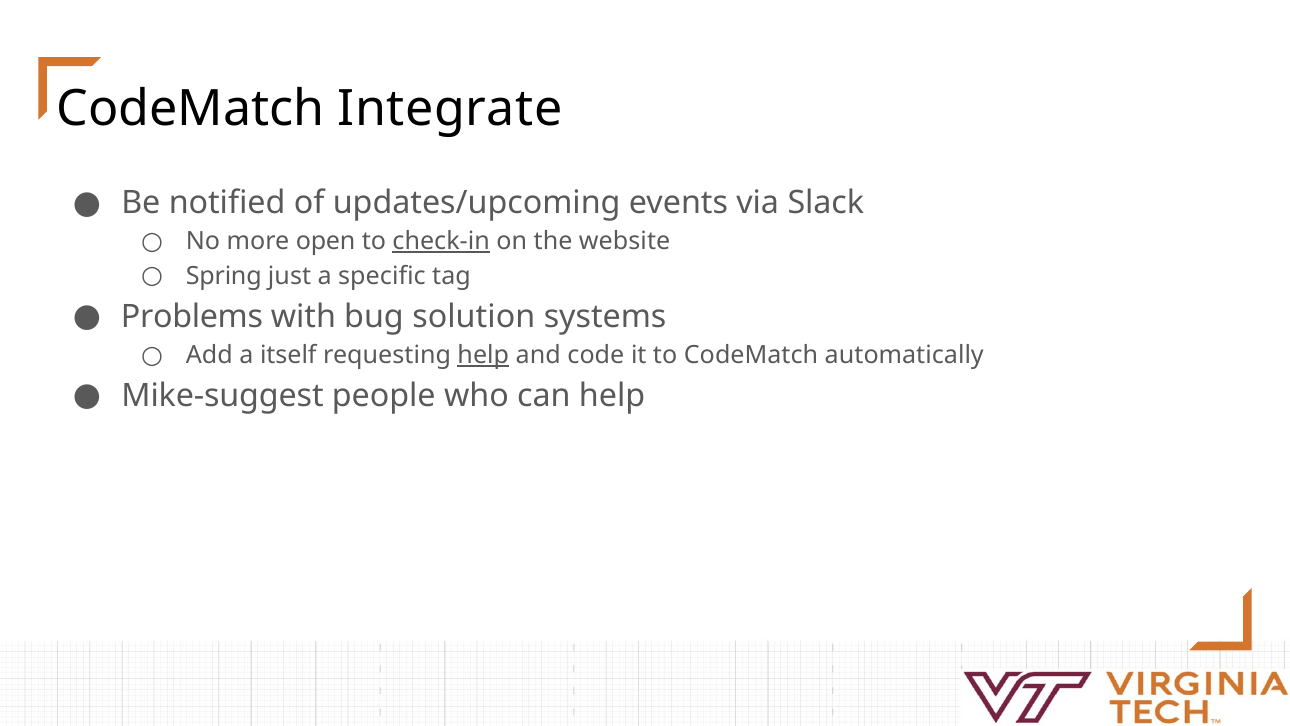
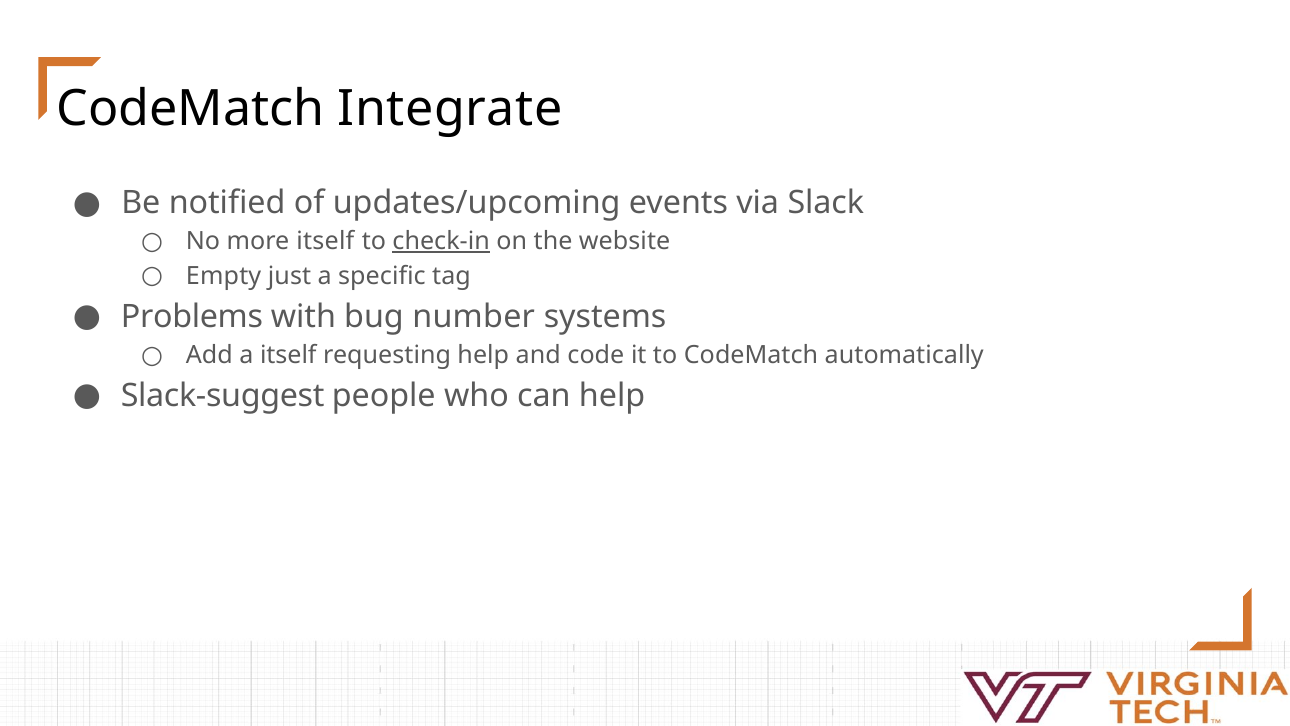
more open: open -> itself (325, 241)
Spring: Spring -> Empty (224, 276)
solution: solution -> number (474, 317)
help underline: present -> none (483, 355)
Mike-suggest: Mike-suggest -> Slack-suggest (223, 396)
